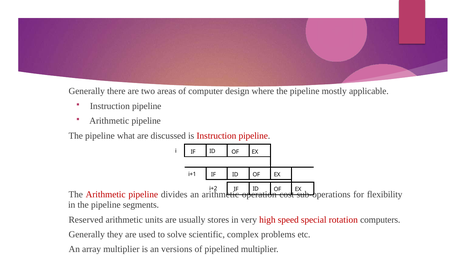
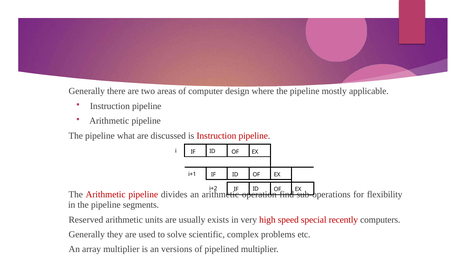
cost: cost -> find (287, 194)
stores: stores -> exists (218, 220)
rotation: rotation -> recently (343, 220)
